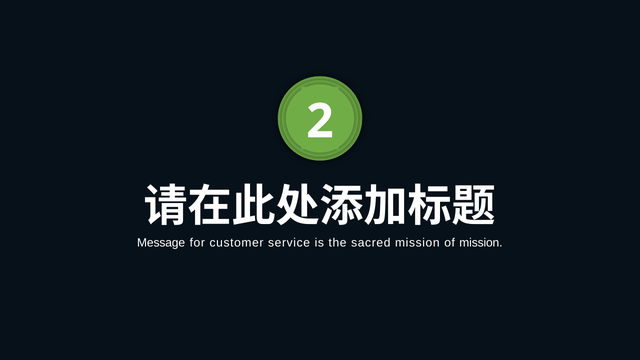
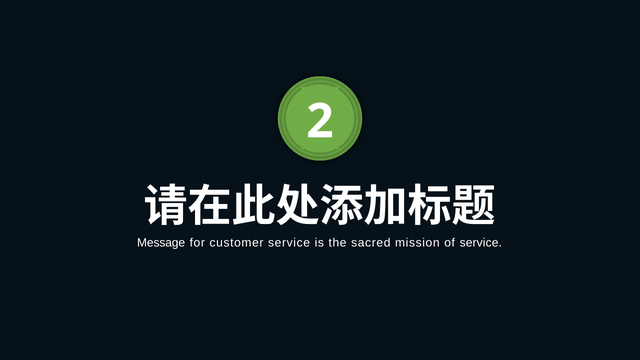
of mission: mission -> service (481, 243)
